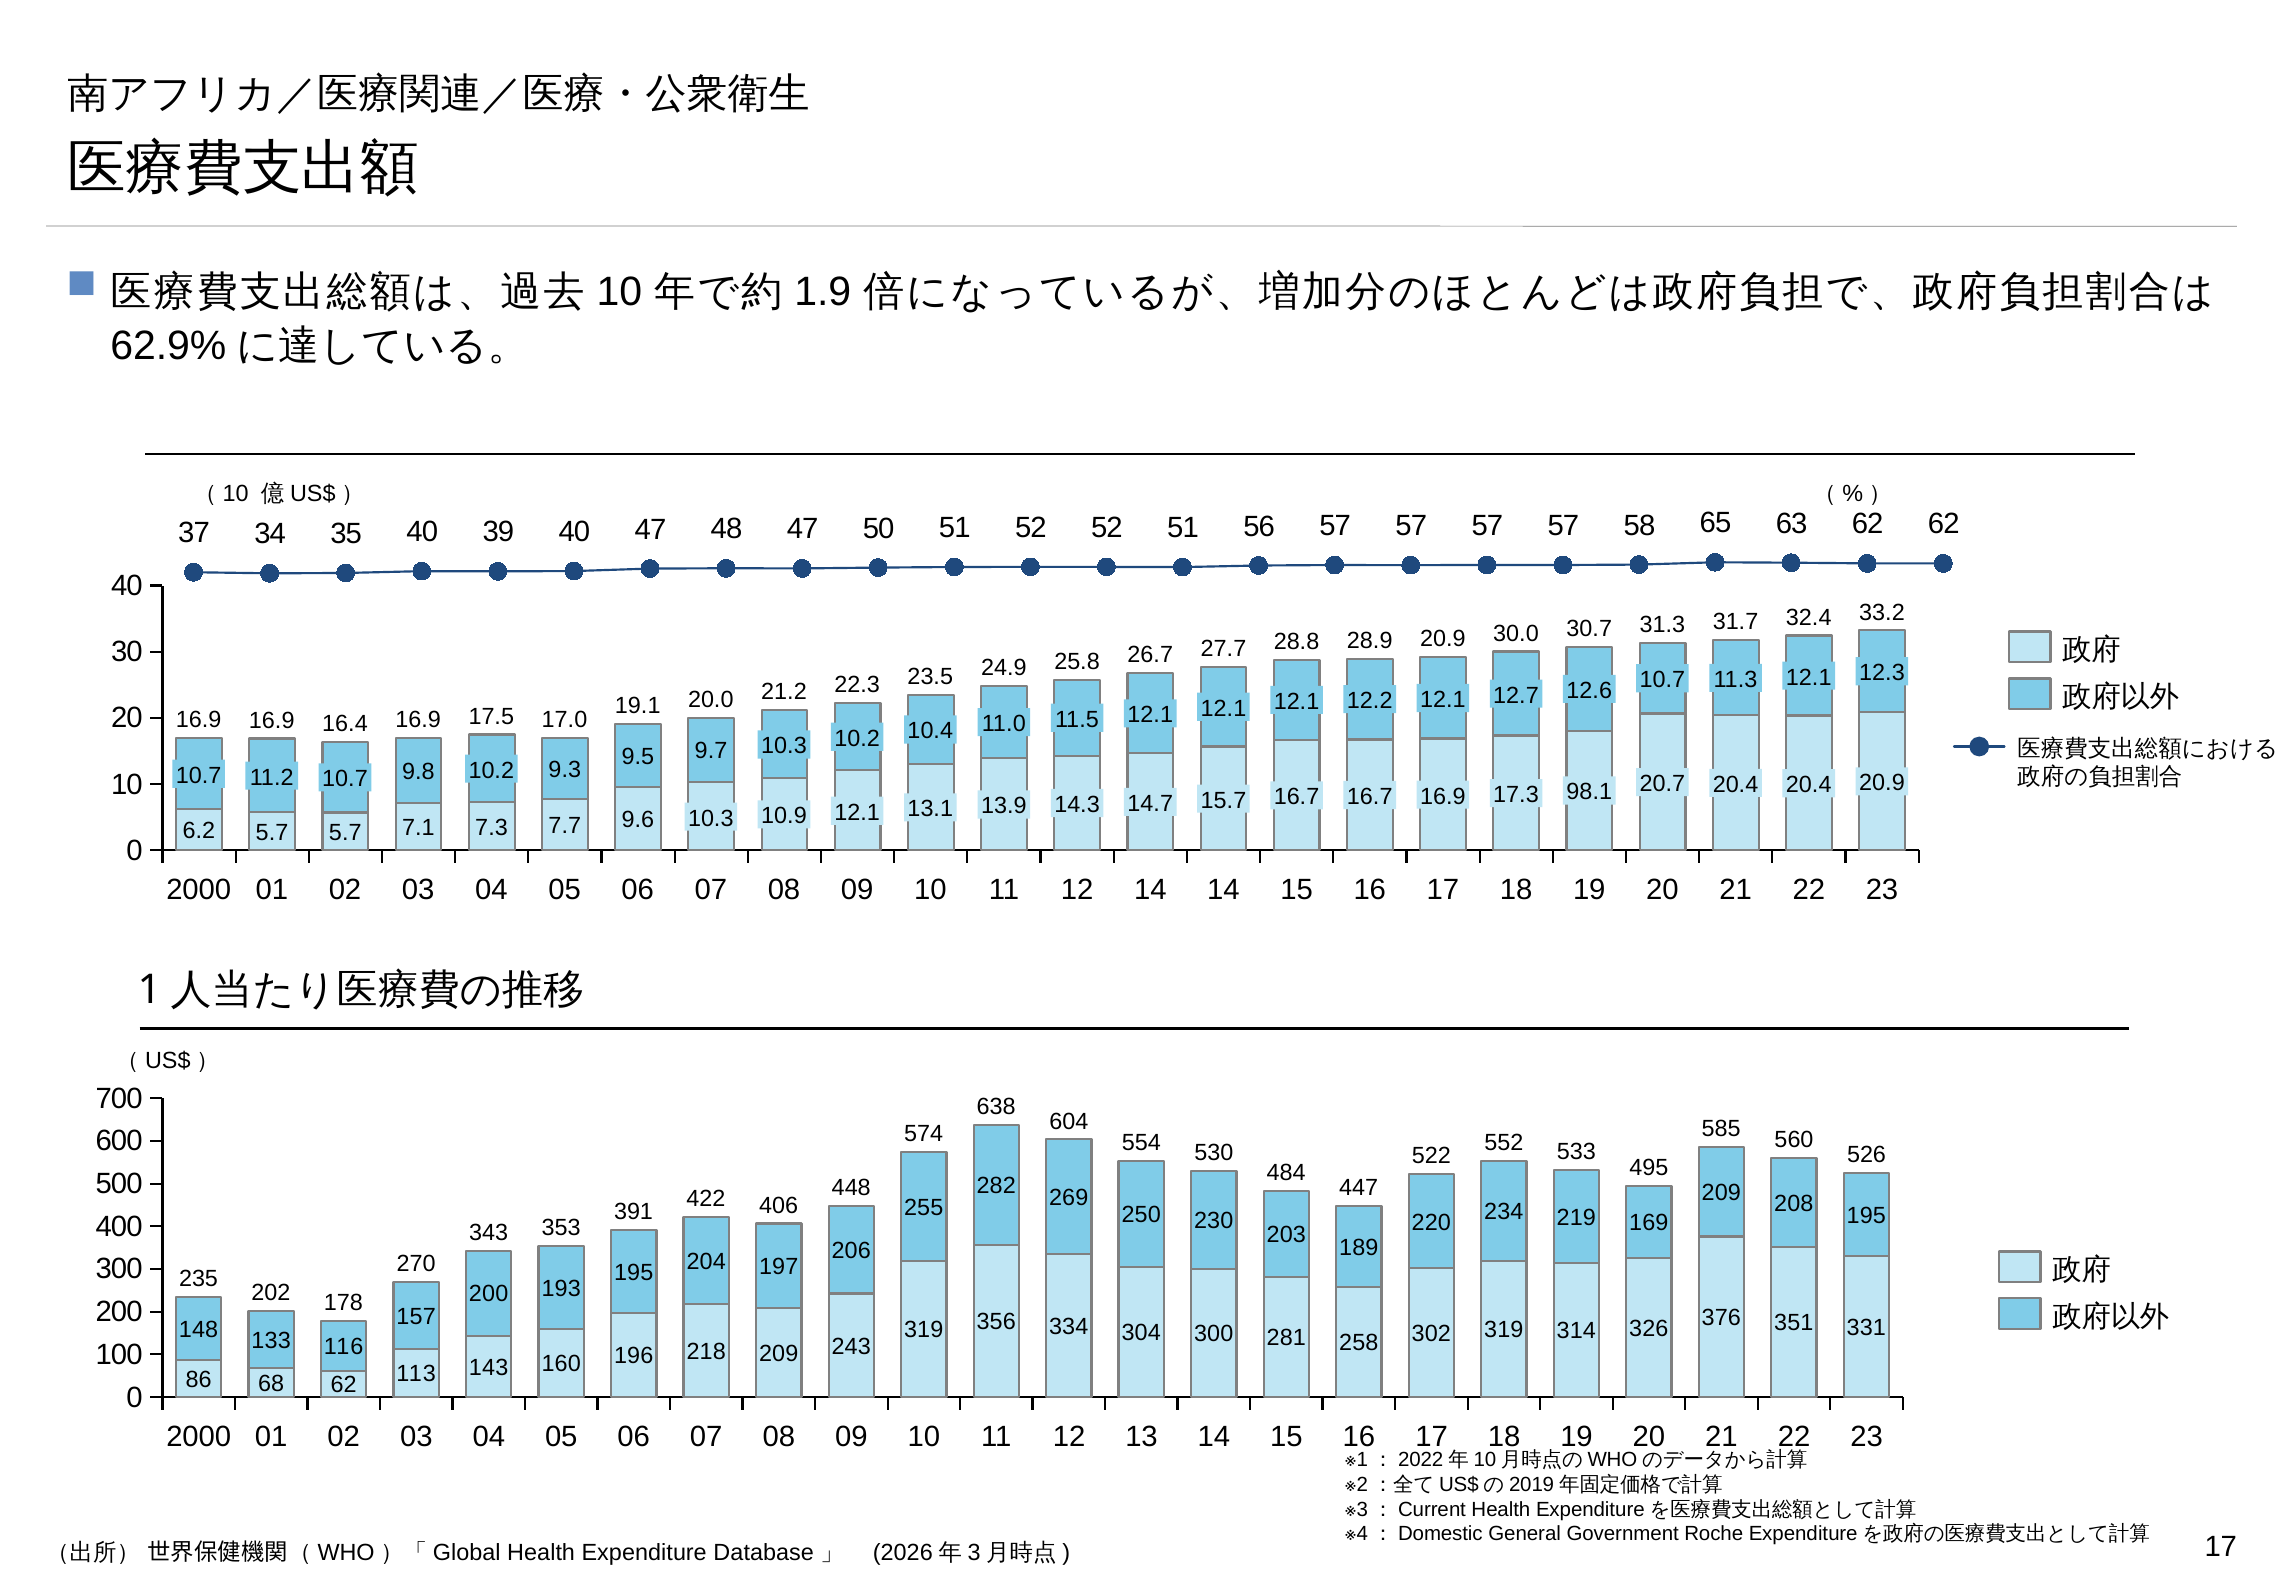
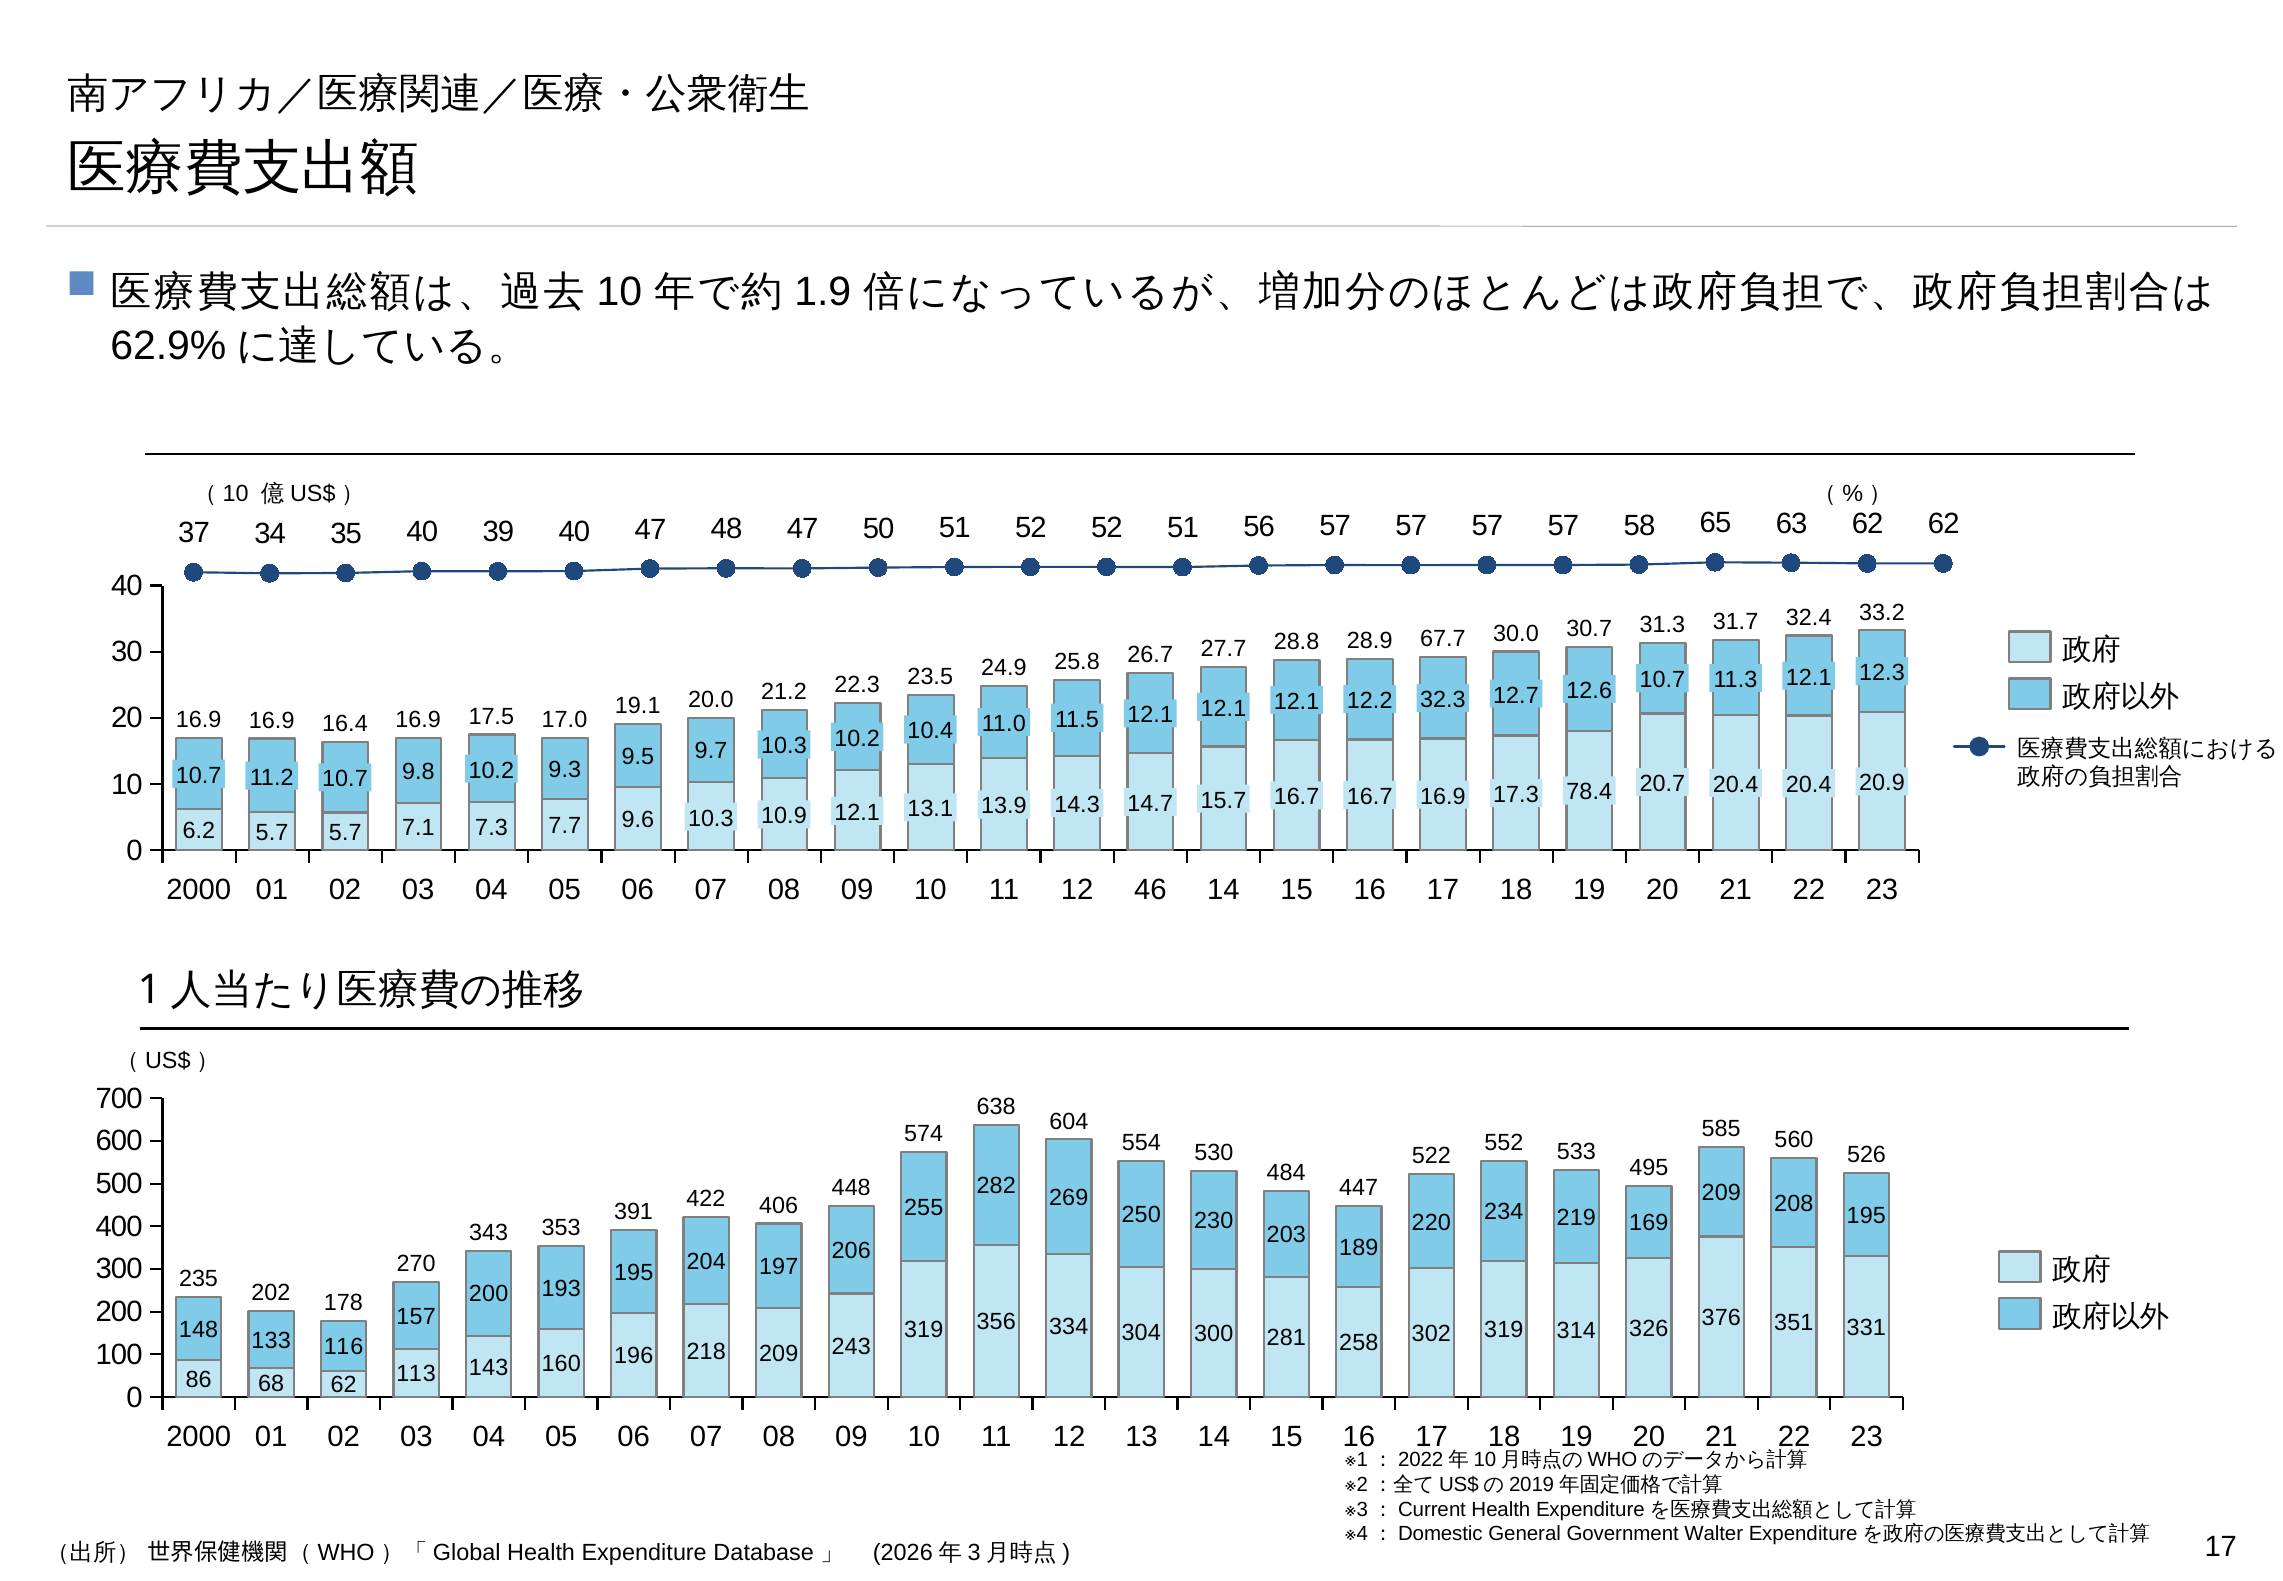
12.1: 12.1 -> 32.3 (1443, 699)
28.9 20.9: 20.9 -> 67.7 (1443, 639)
98.1: 98.1 -> 78.4 (1589, 792)
12 14: 14 -> 46 (1150, 890)
Roche: Roche -> Walter (1714, 1533)
